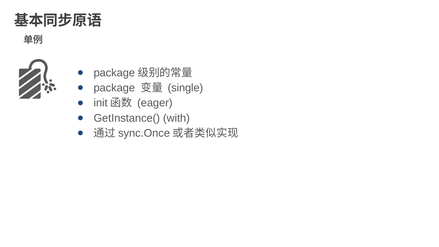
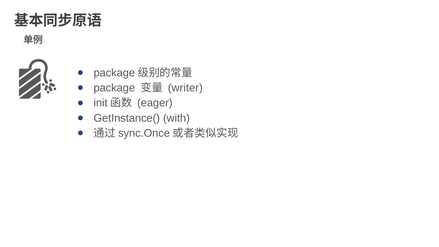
single: single -> writer (185, 88)
